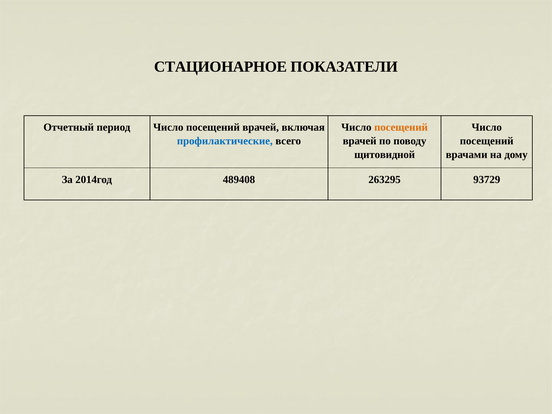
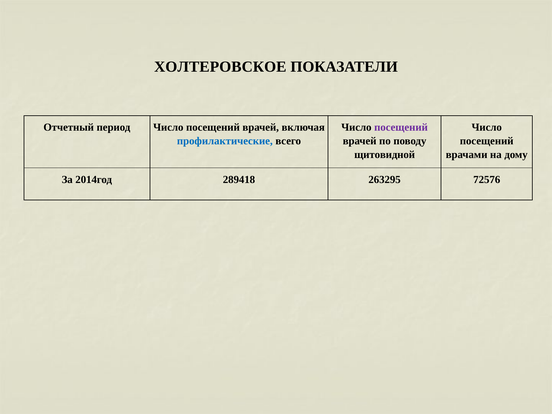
СТАЦИОНАРНОЕ: СТАЦИОНАРНОЕ -> ХОЛТЕРОВСКОЕ (220, 67)
посещений colour: orange -> purple (401, 127)
489408: 489408 -> 289418 (239, 180)
93729: 93729 -> 72576 (487, 180)
